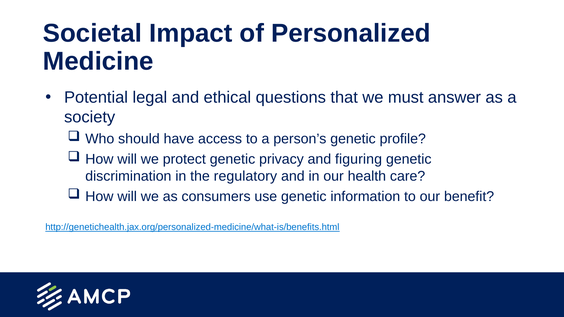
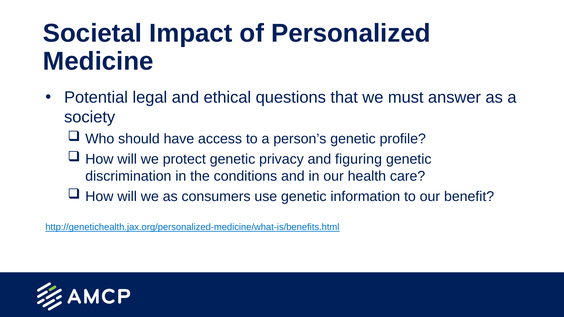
regulatory: regulatory -> conditions (245, 176)
